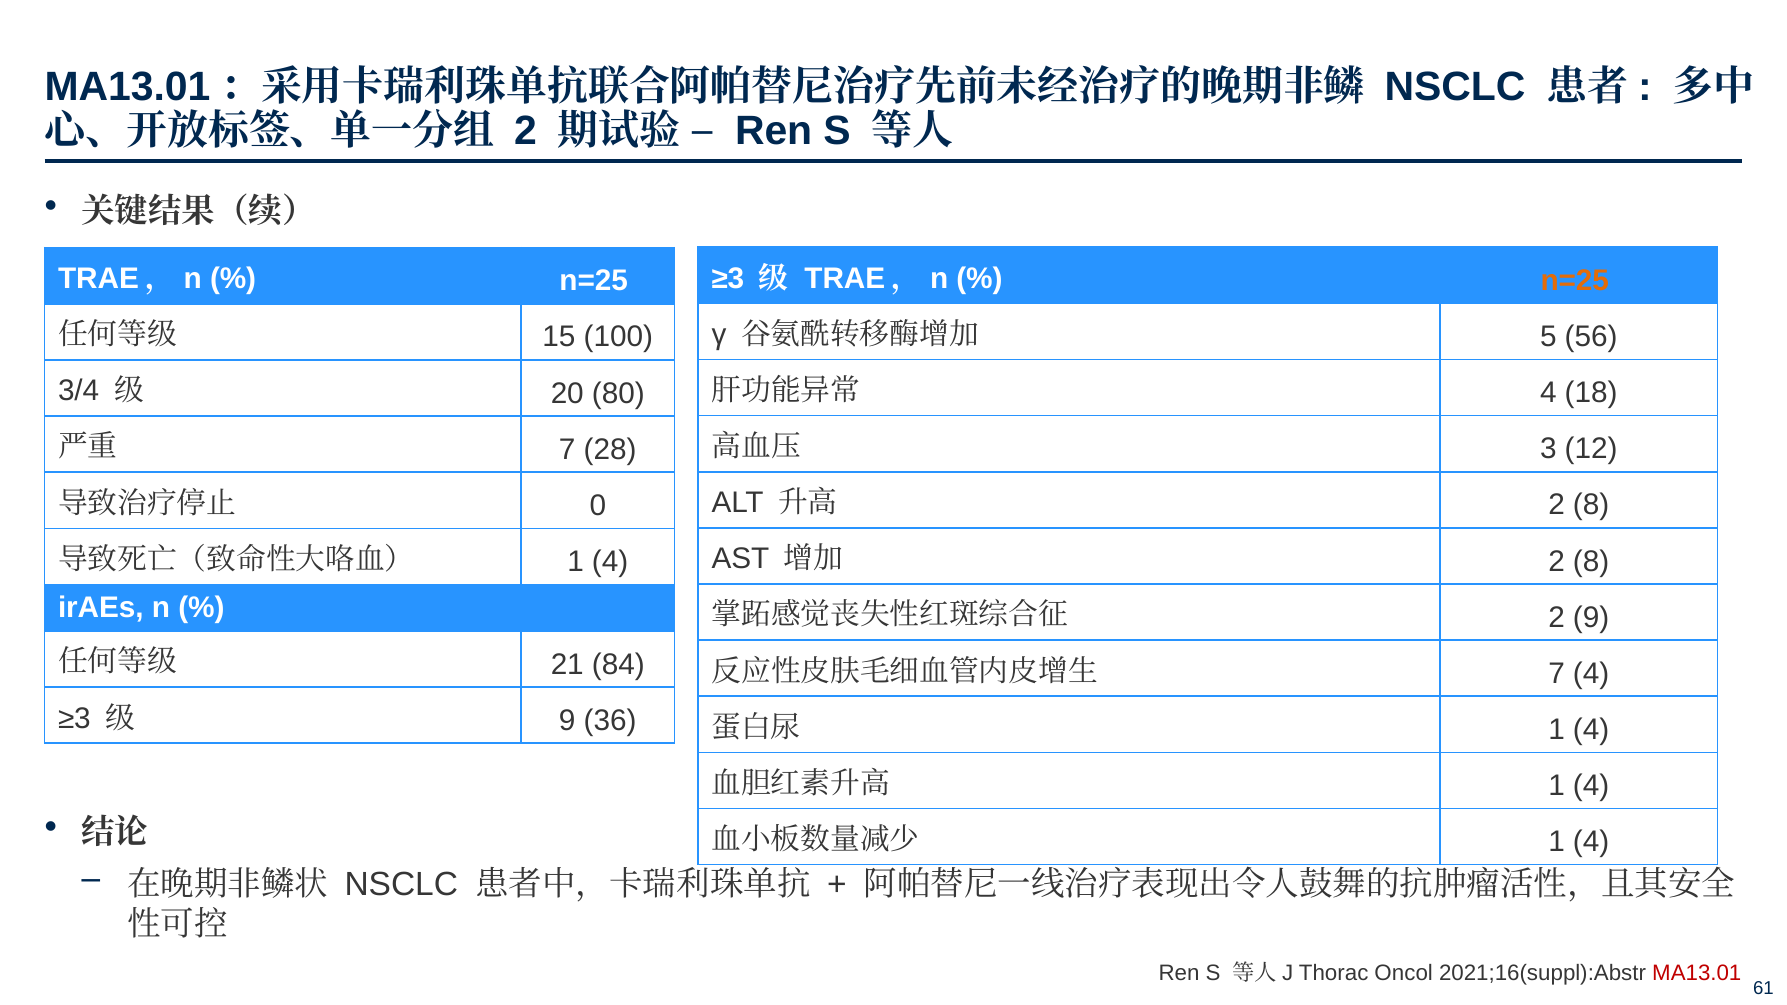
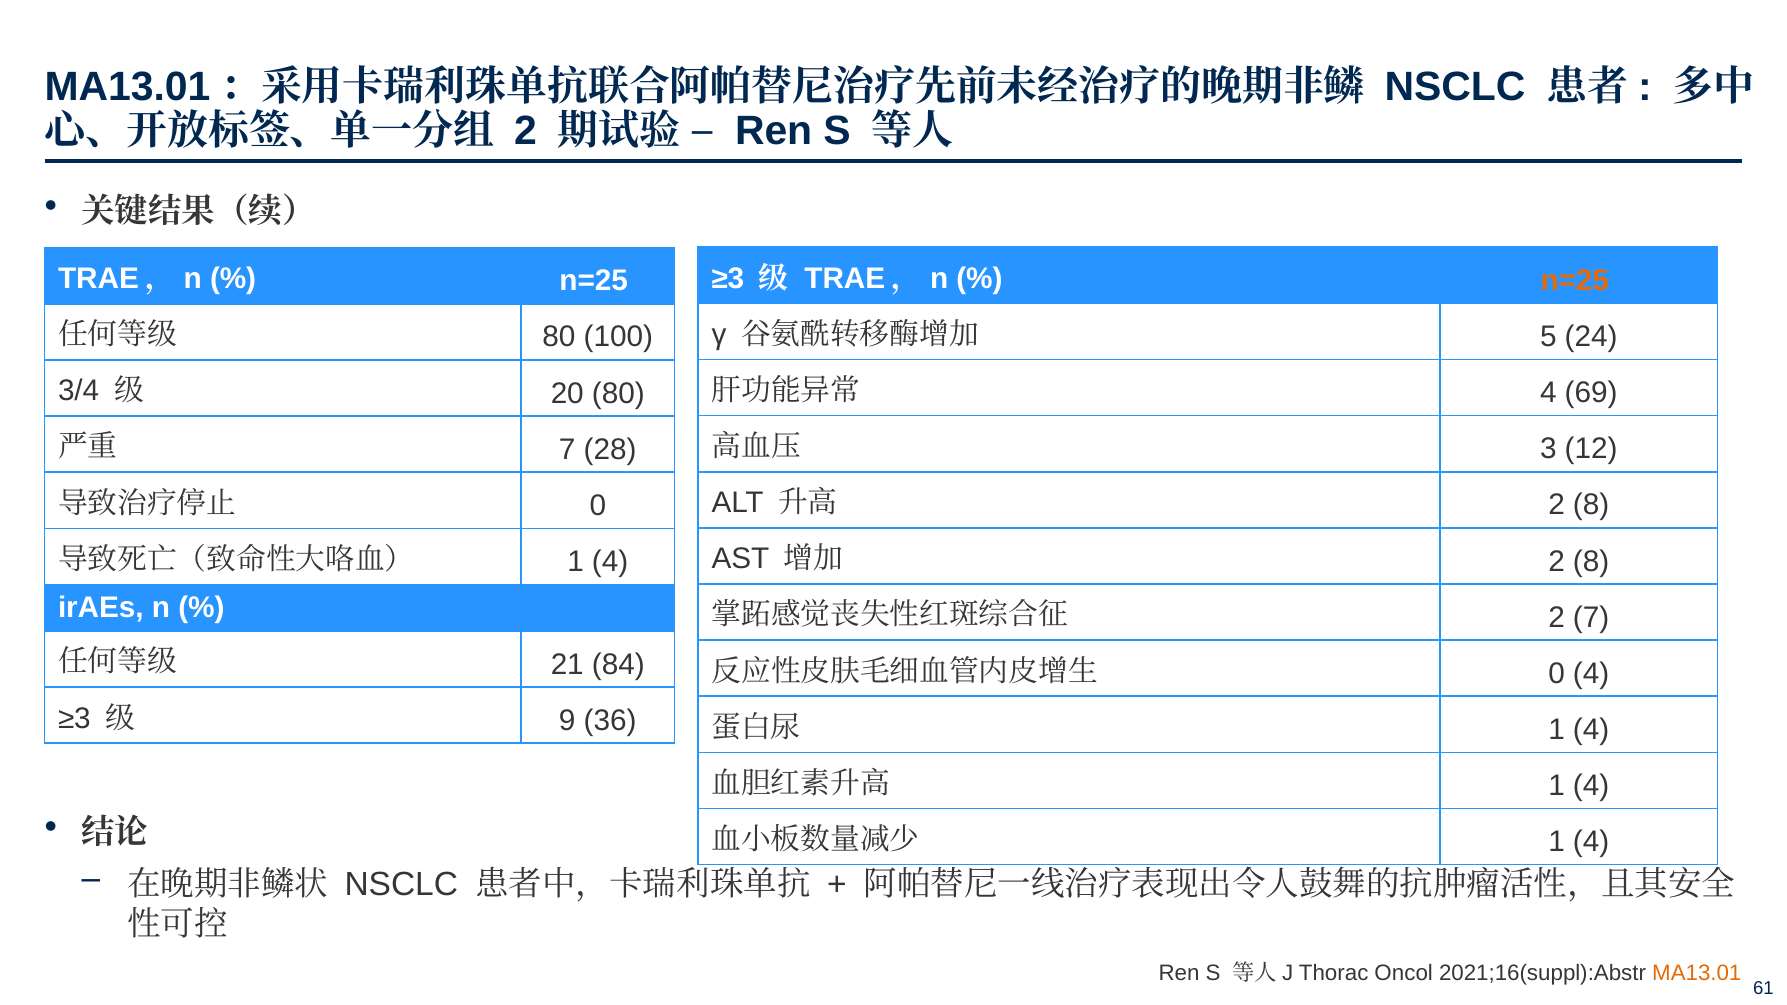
56: 56 -> 24 (1591, 337)
15: 15 -> 80 (559, 337)
18: 18 -> 69 (1591, 393)
2 9: 9 -> 7 (1591, 617)
7: 7 -> 0 (1557, 674)
MA13.01 colour: red -> orange (1697, 973)
